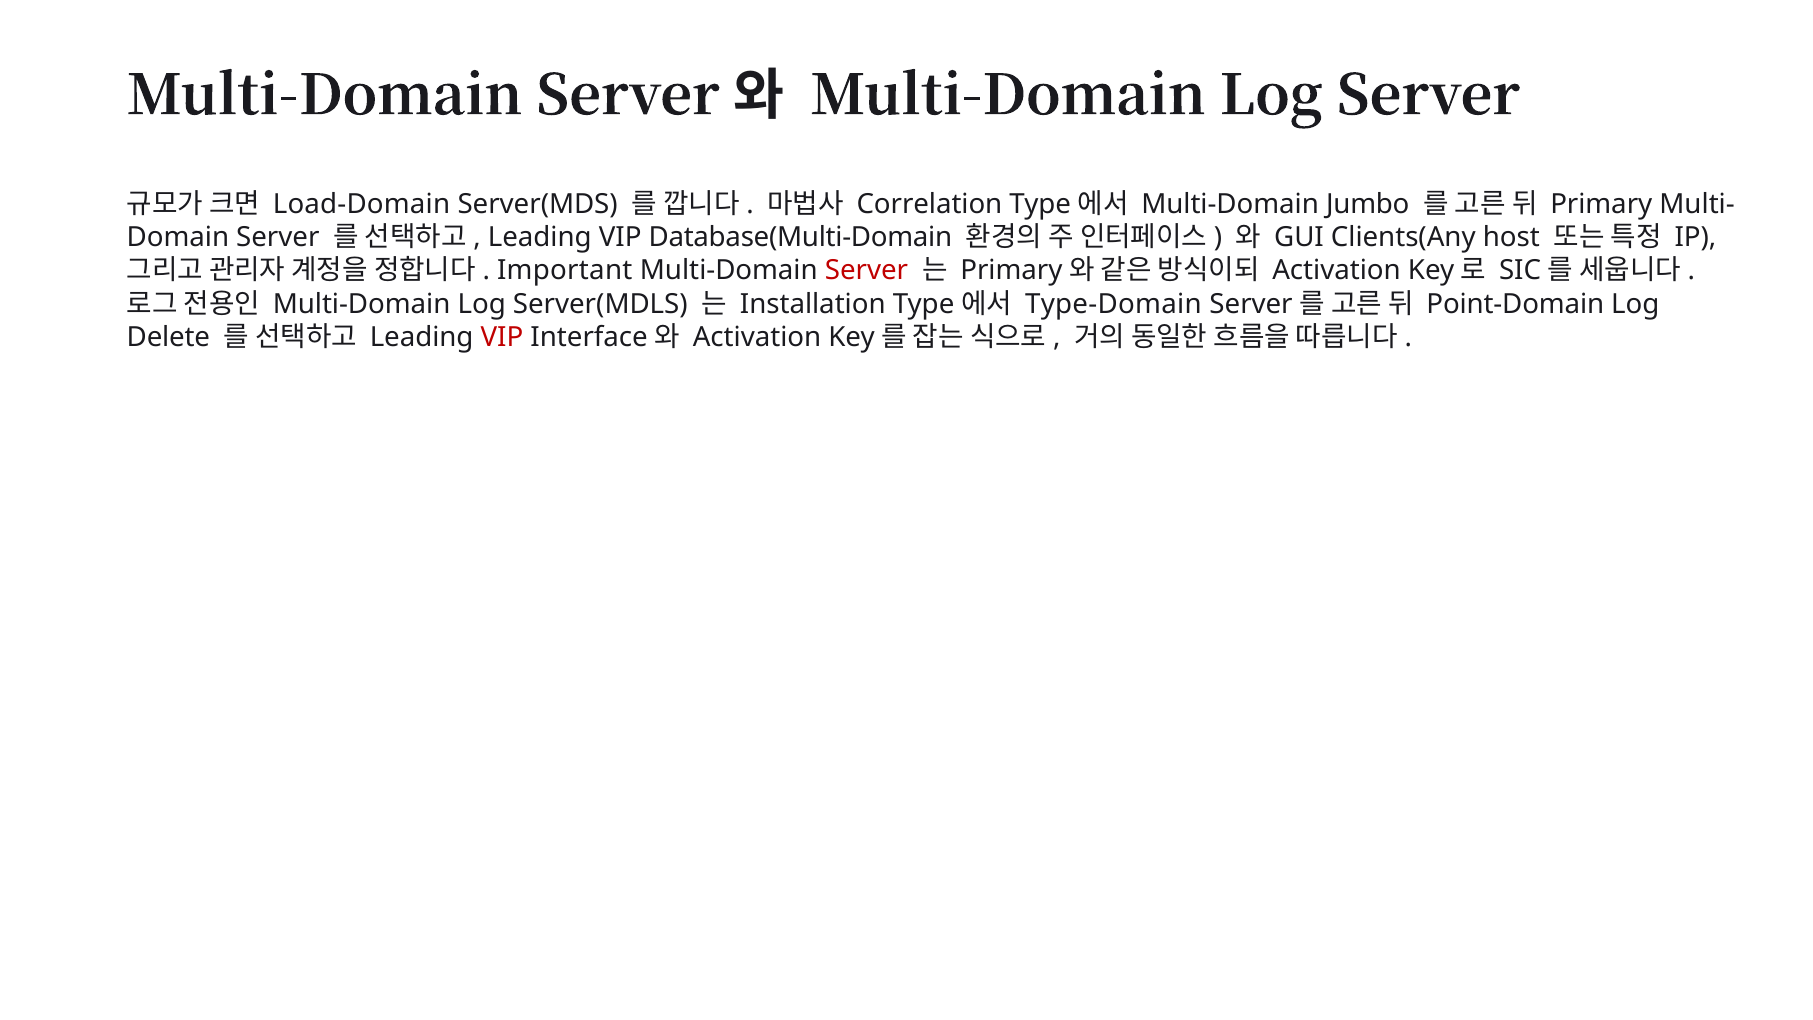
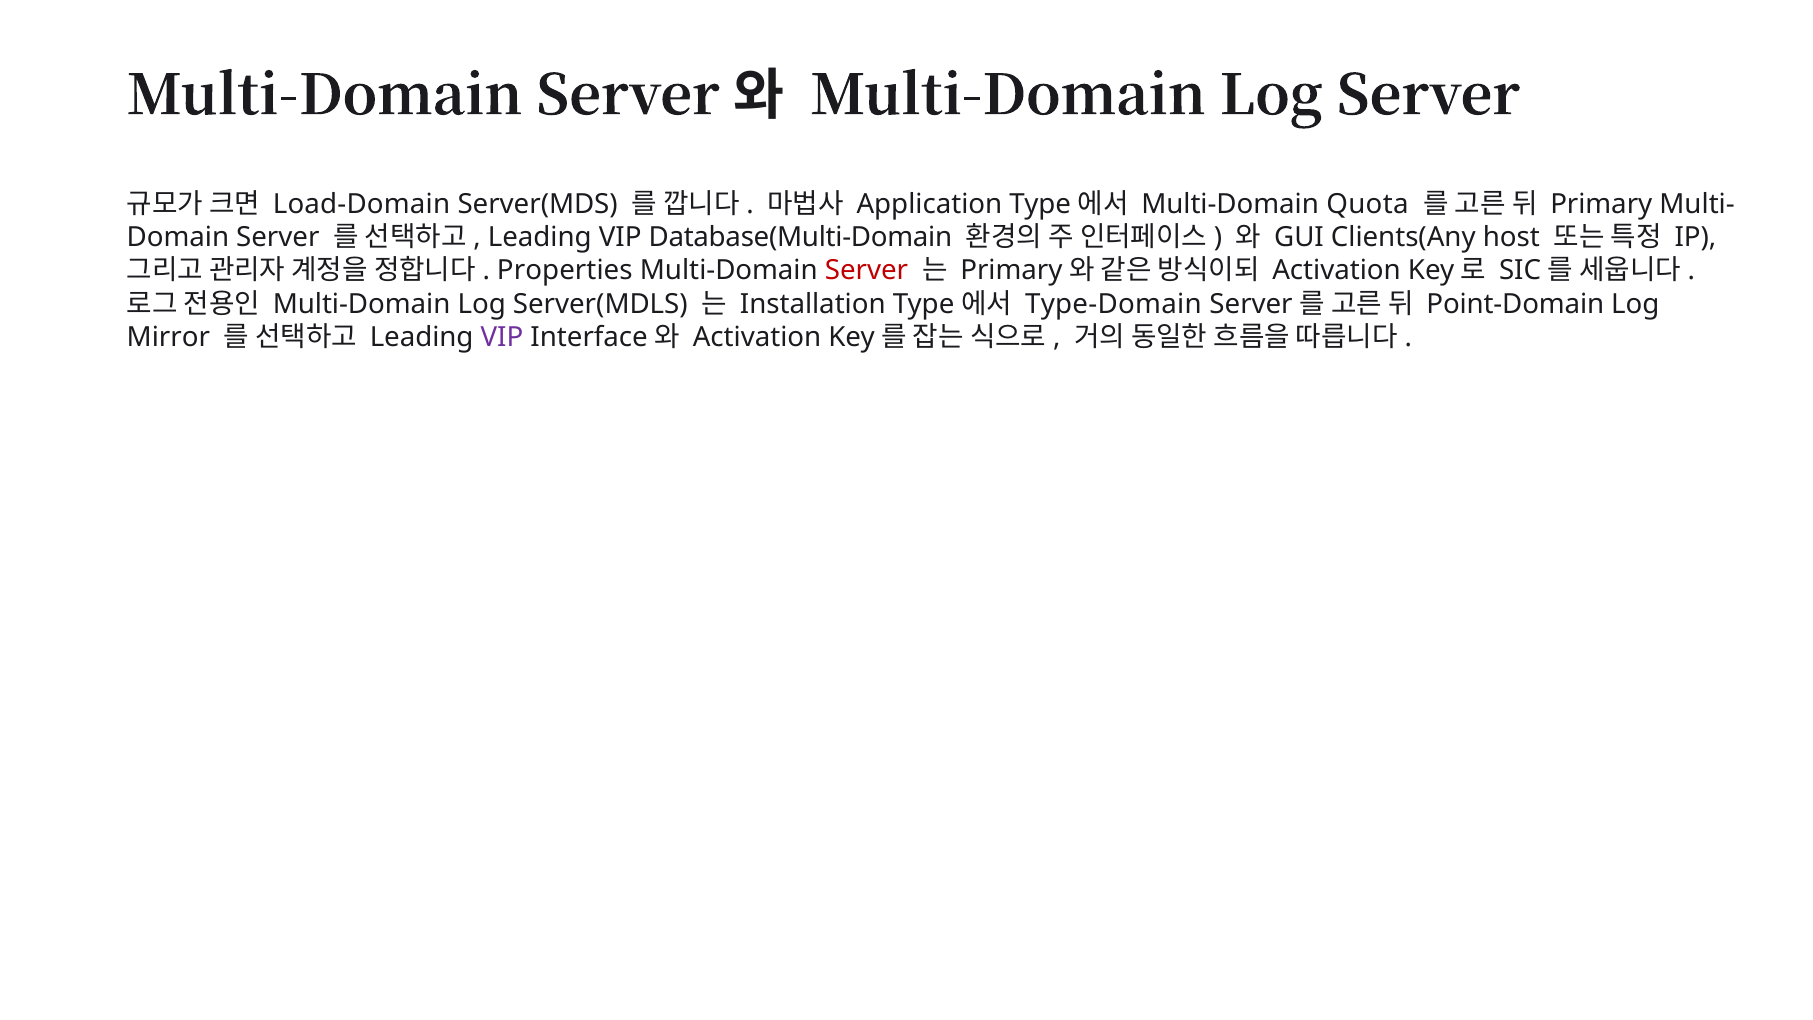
Correlation: Correlation -> Application (929, 204)
Jumbo: Jumbo -> Quota (1368, 204)
Important: Important -> Properties (565, 271)
Delete: Delete -> Mirror (168, 337)
VIP colour: red -> purple (502, 337)
